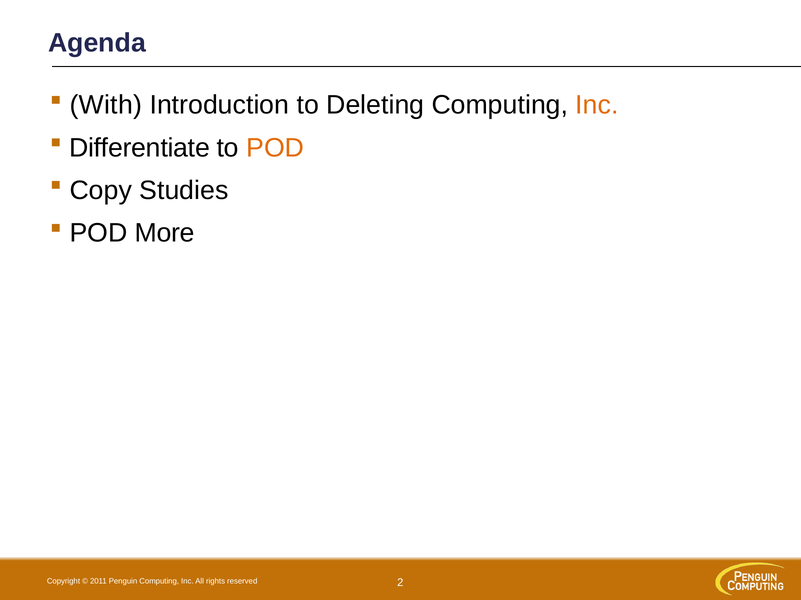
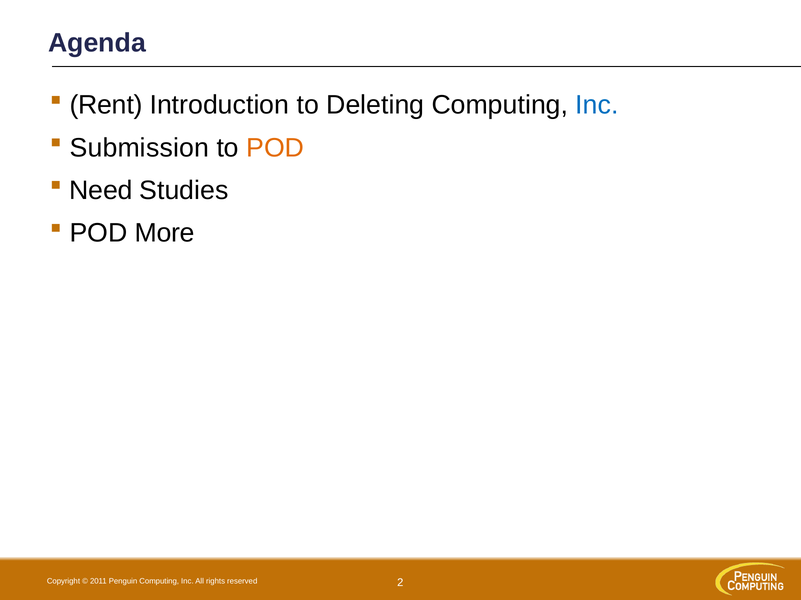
With: With -> Rent (106, 105)
Inc colour: orange -> blue (597, 105)
Differentiate: Differentiate -> Submission (139, 148)
Copy: Copy -> Need (101, 191)
